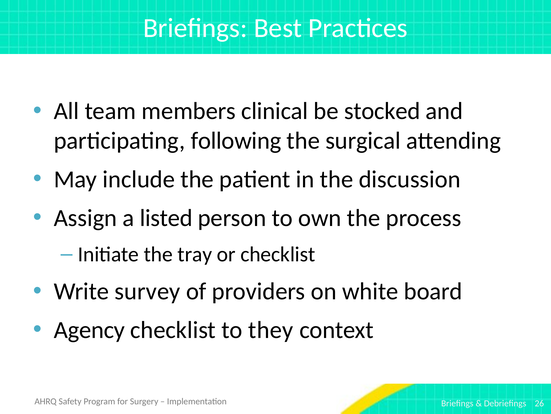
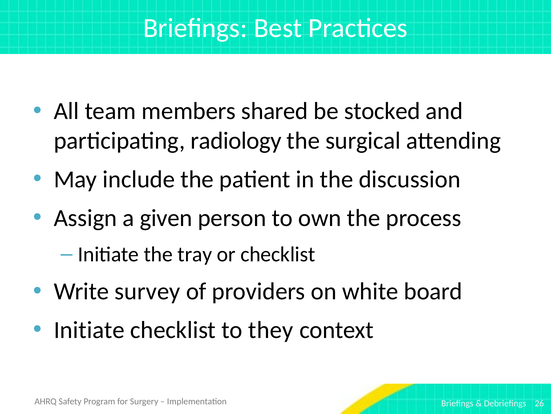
clinical: clinical -> shared (275, 111)
following: following -> radiology (236, 140)
listed: listed -> given (166, 218)
Agency: Agency -> Initiate (89, 330)
